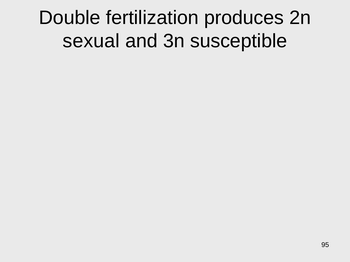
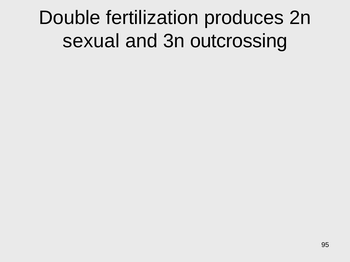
susceptible: susceptible -> outcrossing (239, 41)
